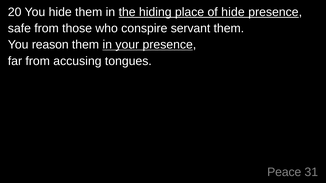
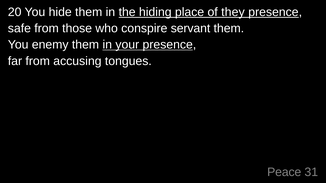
of hide: hide -> they (233, 12)
reason: reason -> enemy (50, 45)
